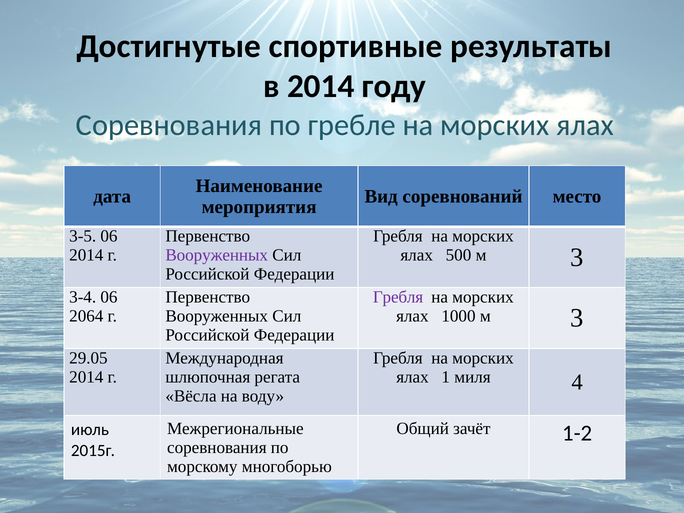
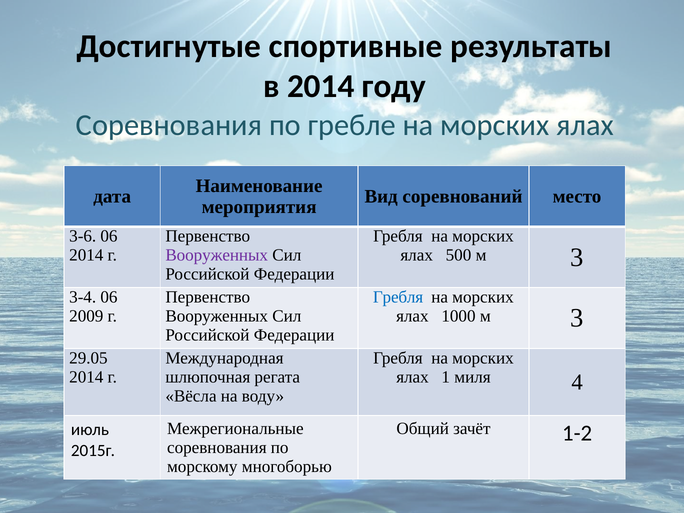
3-5: 3-5 -> 3-6 (83, 236)
Гребля colour: purple -> blue (398, 297)
2064: 2064 -> 2009 (86, 316)
